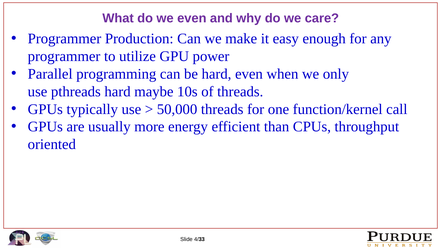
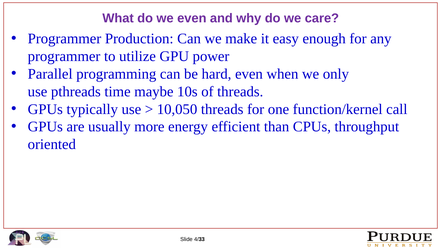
pthreads hard: hard -> time (118, 92)
50,000: 50,000 -> 10,050 (177, 109)
